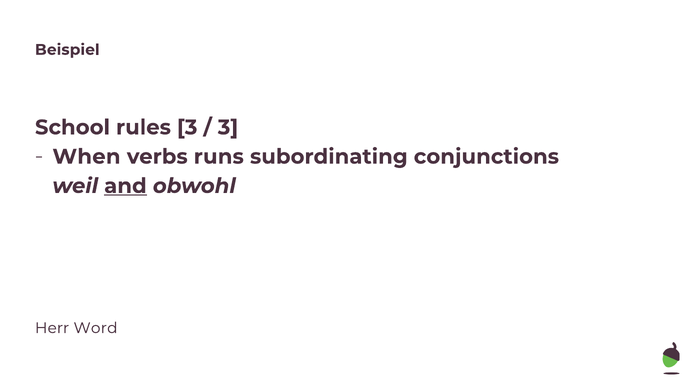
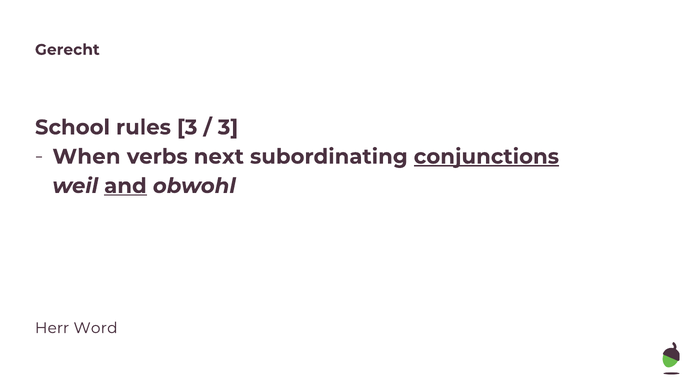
Beispiel: Beispiel -> Gerecht (67, 50)
runs: runs -> next (219, 157)
conjunctions underline: none -> present (486, 157)
